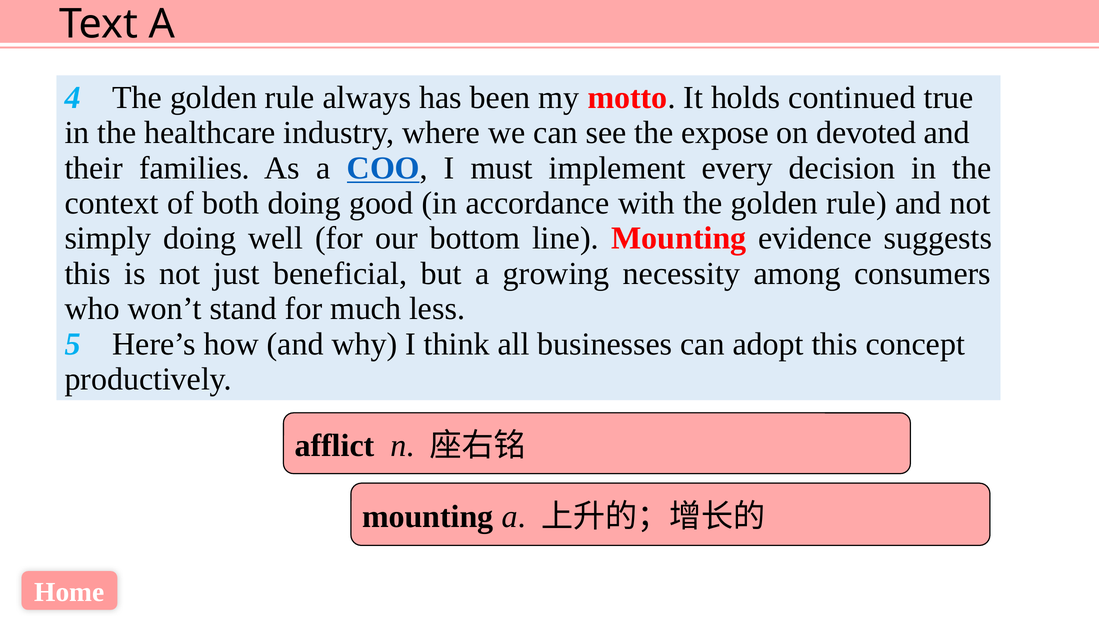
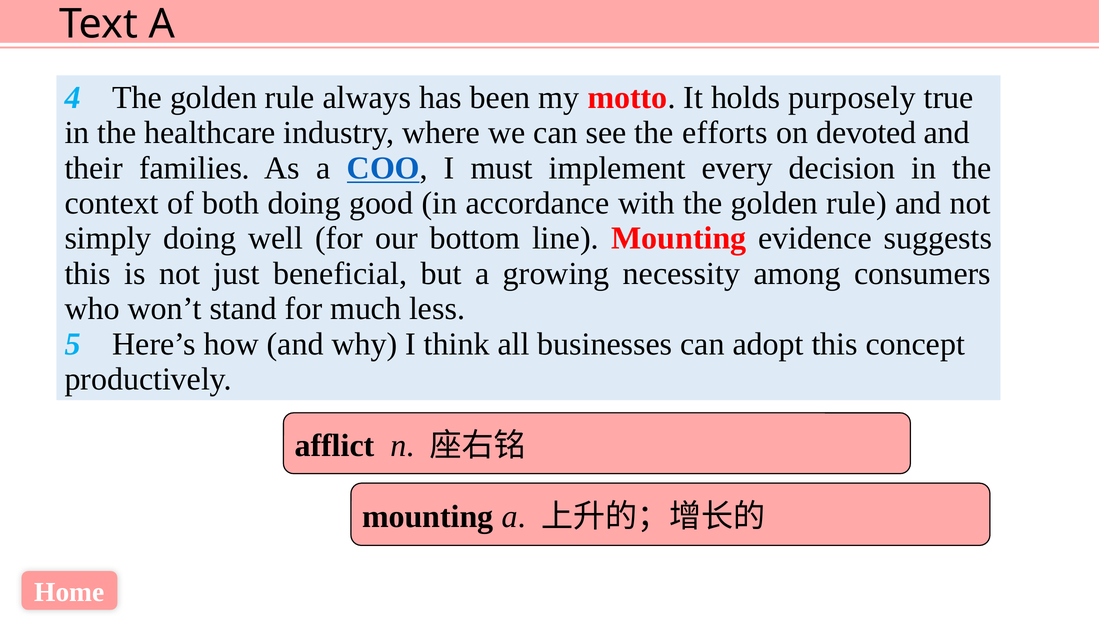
continued: continued -> purposely (852, 98)
expose: expose -> efforts (725, 133)
